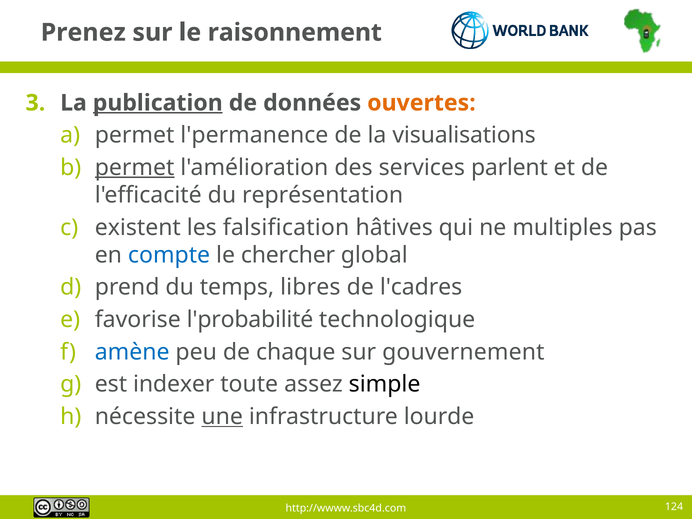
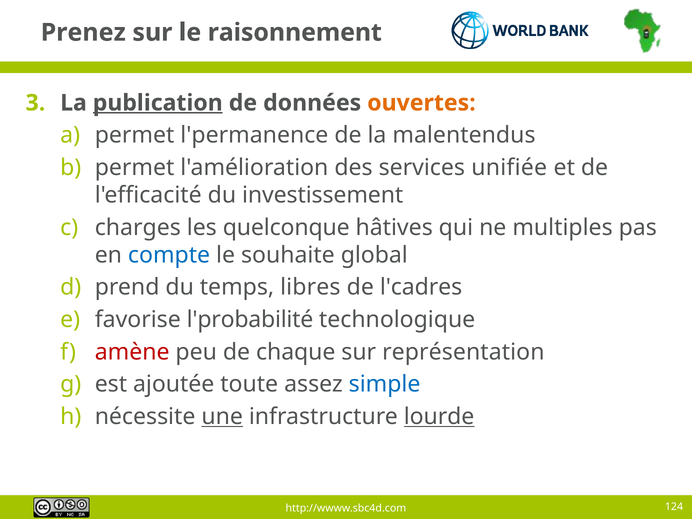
visualisations: visualisations -> malentendus (464, 135)
permet underline: present -> none (135, 167)
parlent: parlent -> unifiée (509, 167)
représentation: représentation -> investissement (323, 195)
existent: existent -> charges (138, 227)
falsification: falsification -> quelconque (286, 227)
chercher: chercher -> souhaite (288, 255)
amène colour: blue -> red (132, 352)
gouvernement: gouvernement -> représentation (463, 352)
indexer: indexer -> ajoutée (174, 384)
simple colour: black -> blue (385, 384)
lourde underline: none -> present (439, 417)
